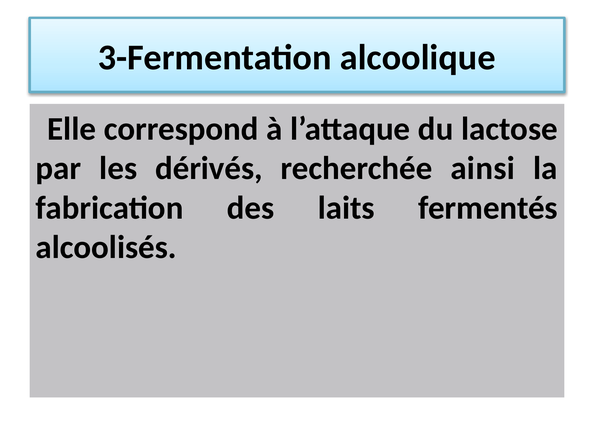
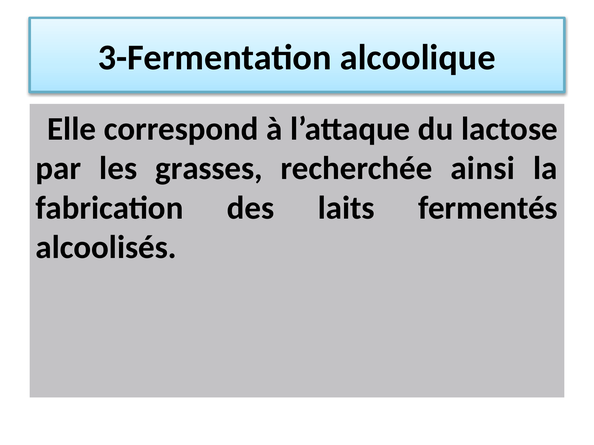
dérivés: dérivés -> grasses (209, 169)
